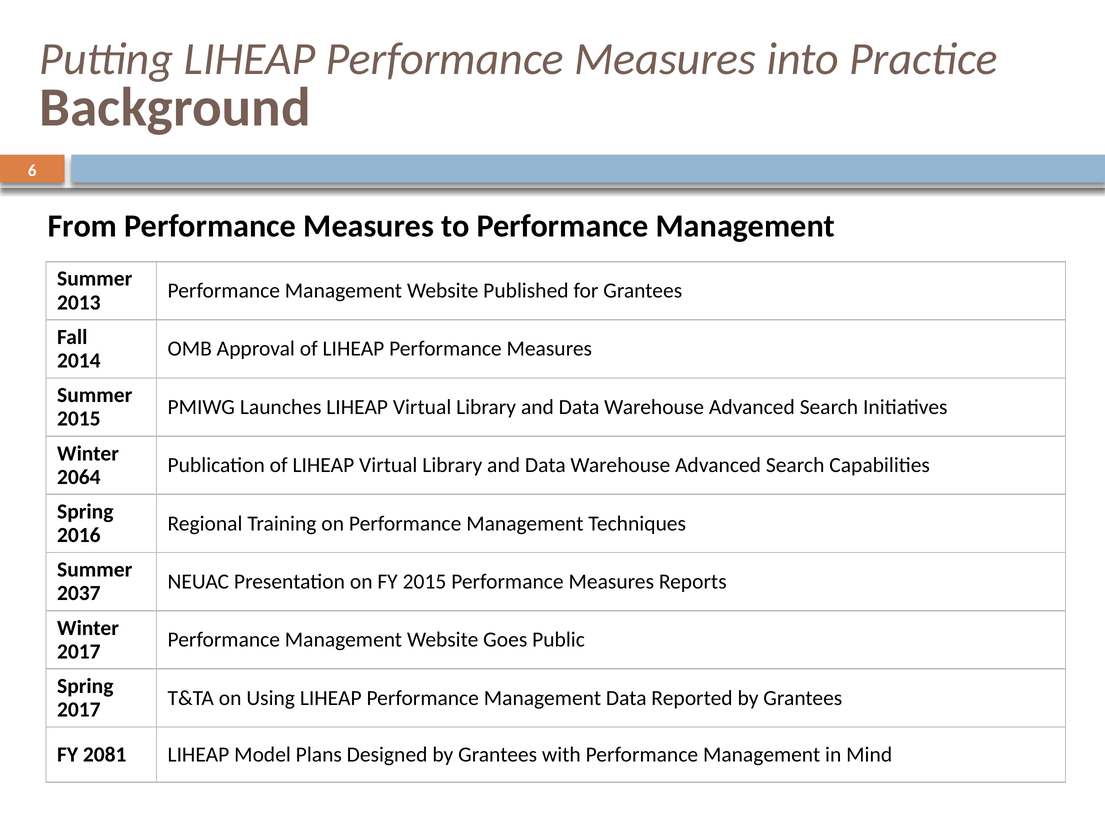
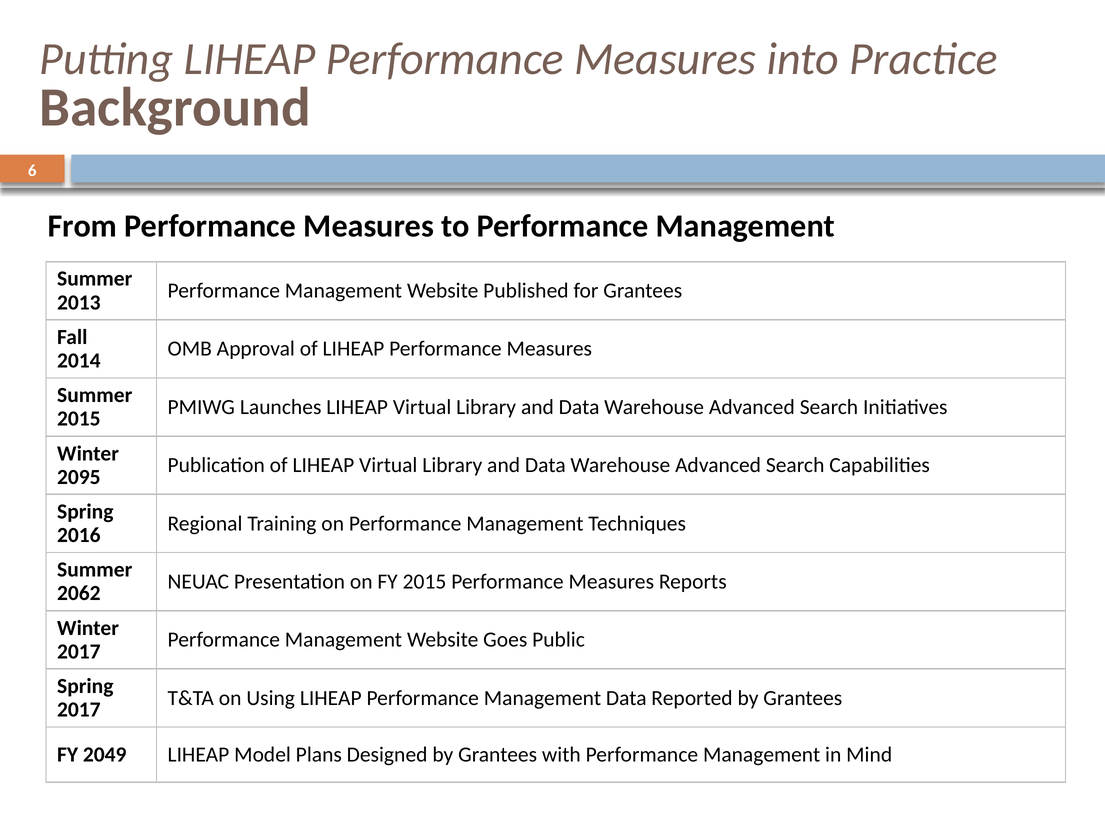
2064: 2064 -> 2095 (79, 477)
2037: 2037 -> 2062 (79, 593)
2081: 2081 -> 2049 (105, 754)
